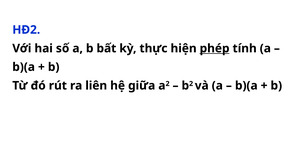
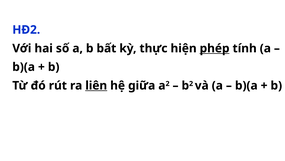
liên underline: none -> present (96, 85)
